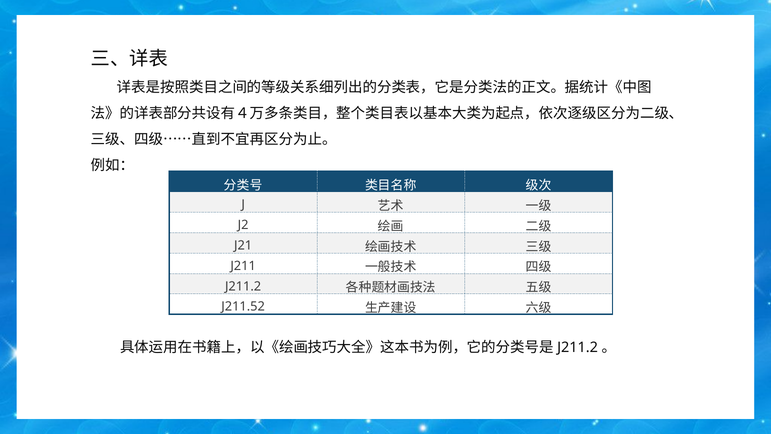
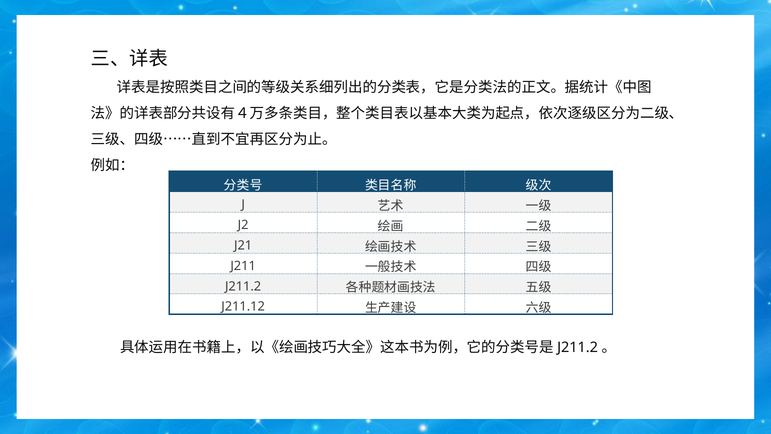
J211.52: J211.52 -> J211.12 (243, 307)
